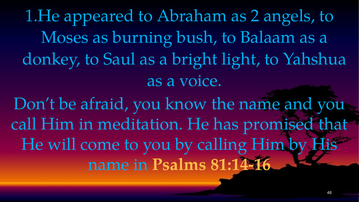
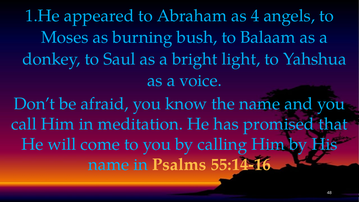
2: 2 -> 4 (255, 16)
81:14-16: 81:14-16 -> 55:14-16 (241, 164)
